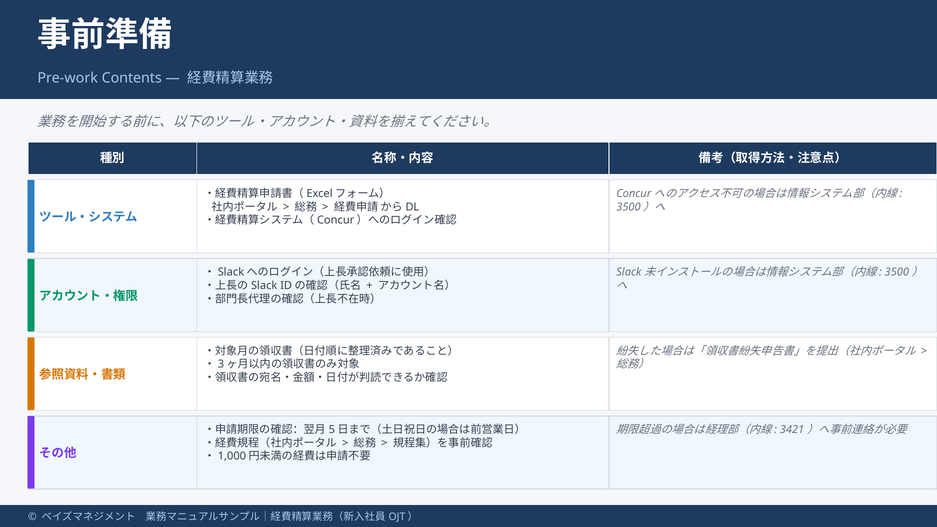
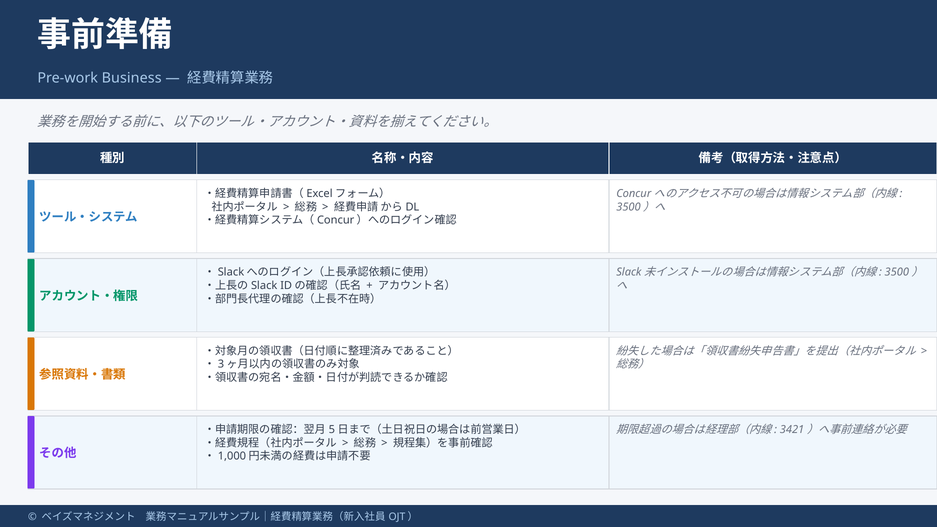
Contents: Contents -> Business (132, 78)
